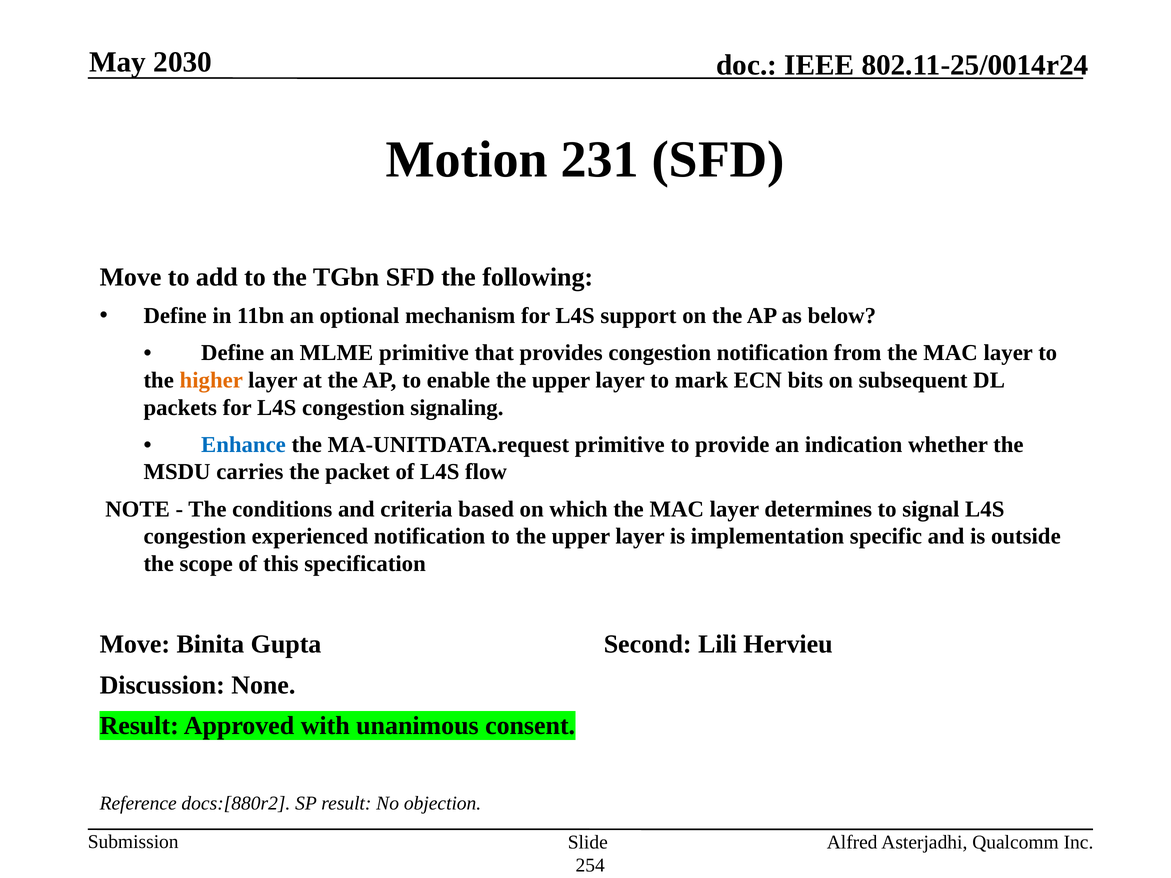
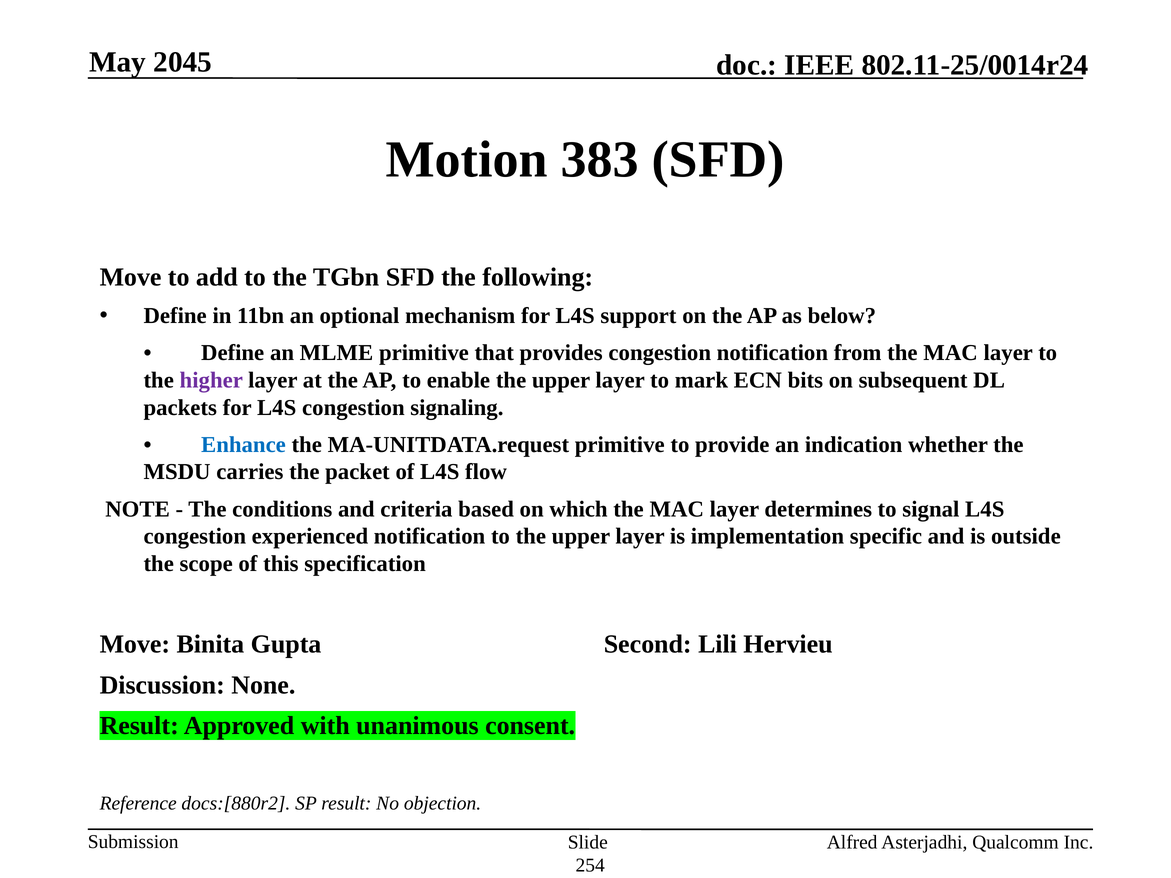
2030: 2030 -> 2045 (183, 62)
231: 231 -> 383 (600, 160)
higher colour: orange -> purple (211, 380)
